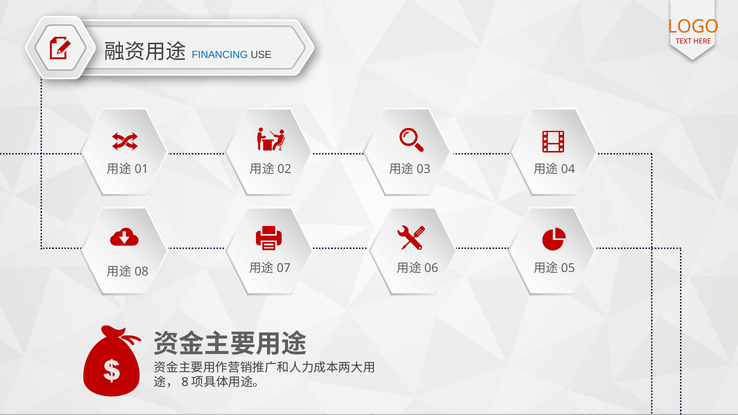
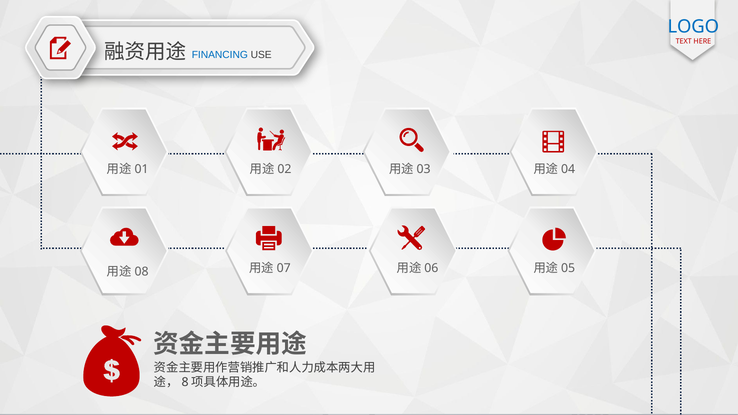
LOGO colour: orange -> blue (693, 27)
